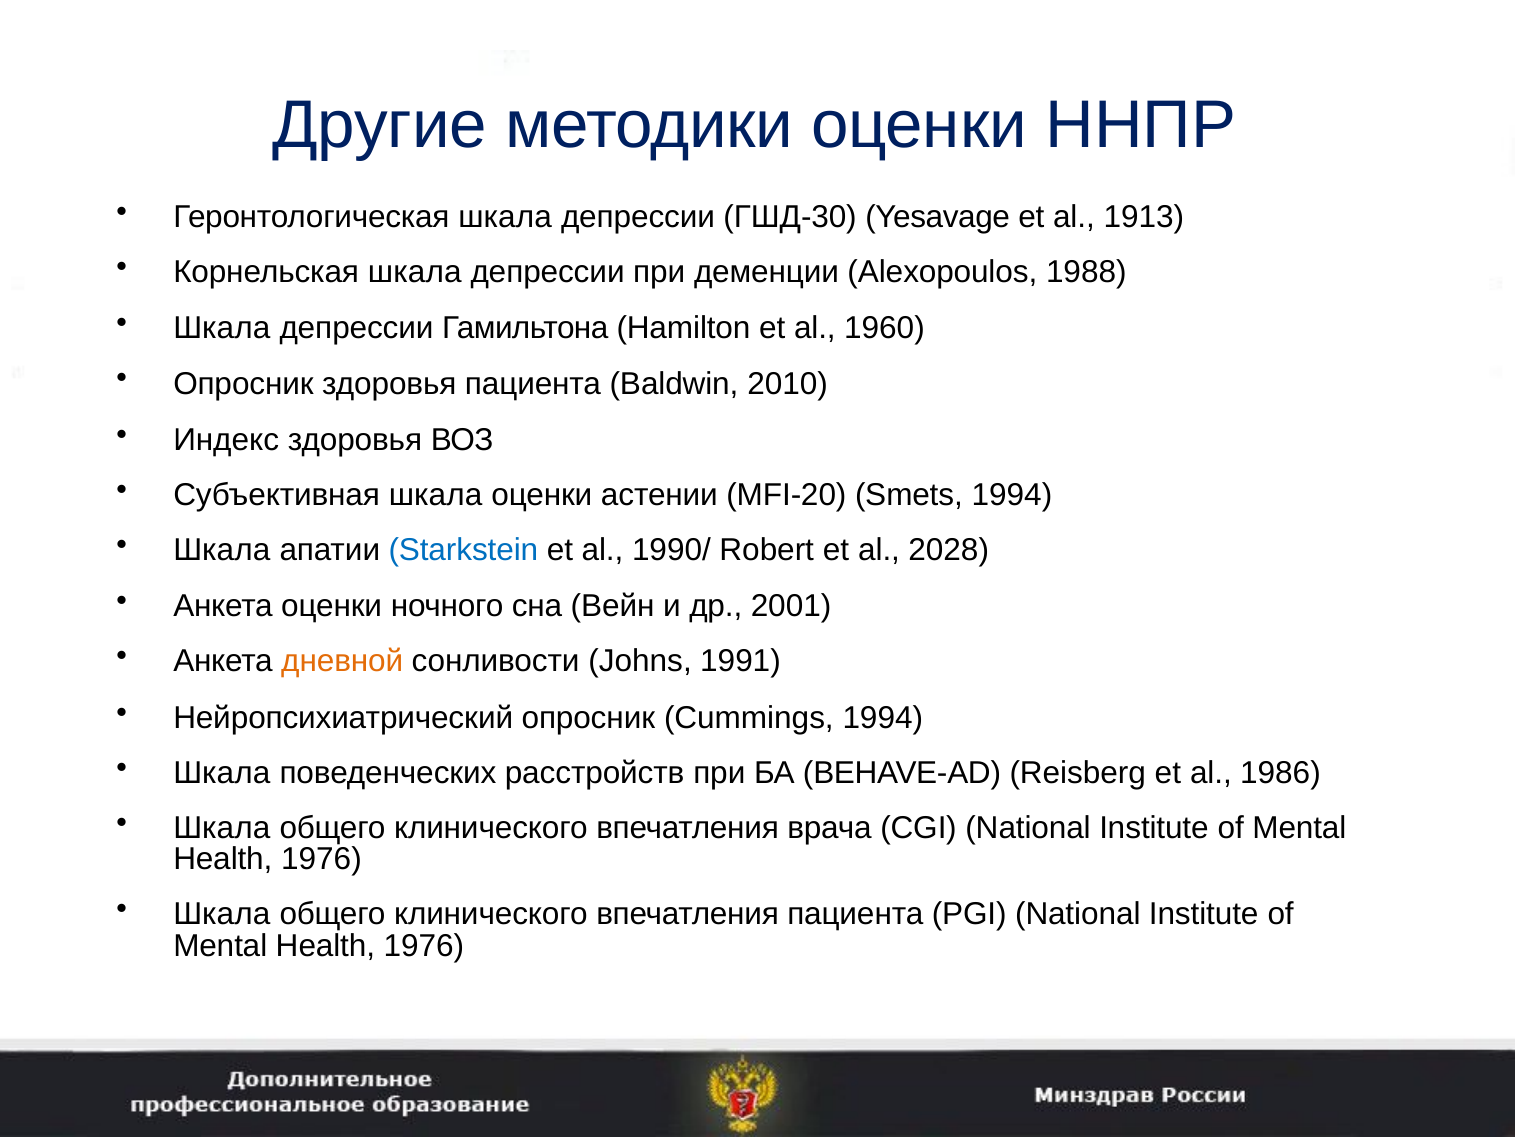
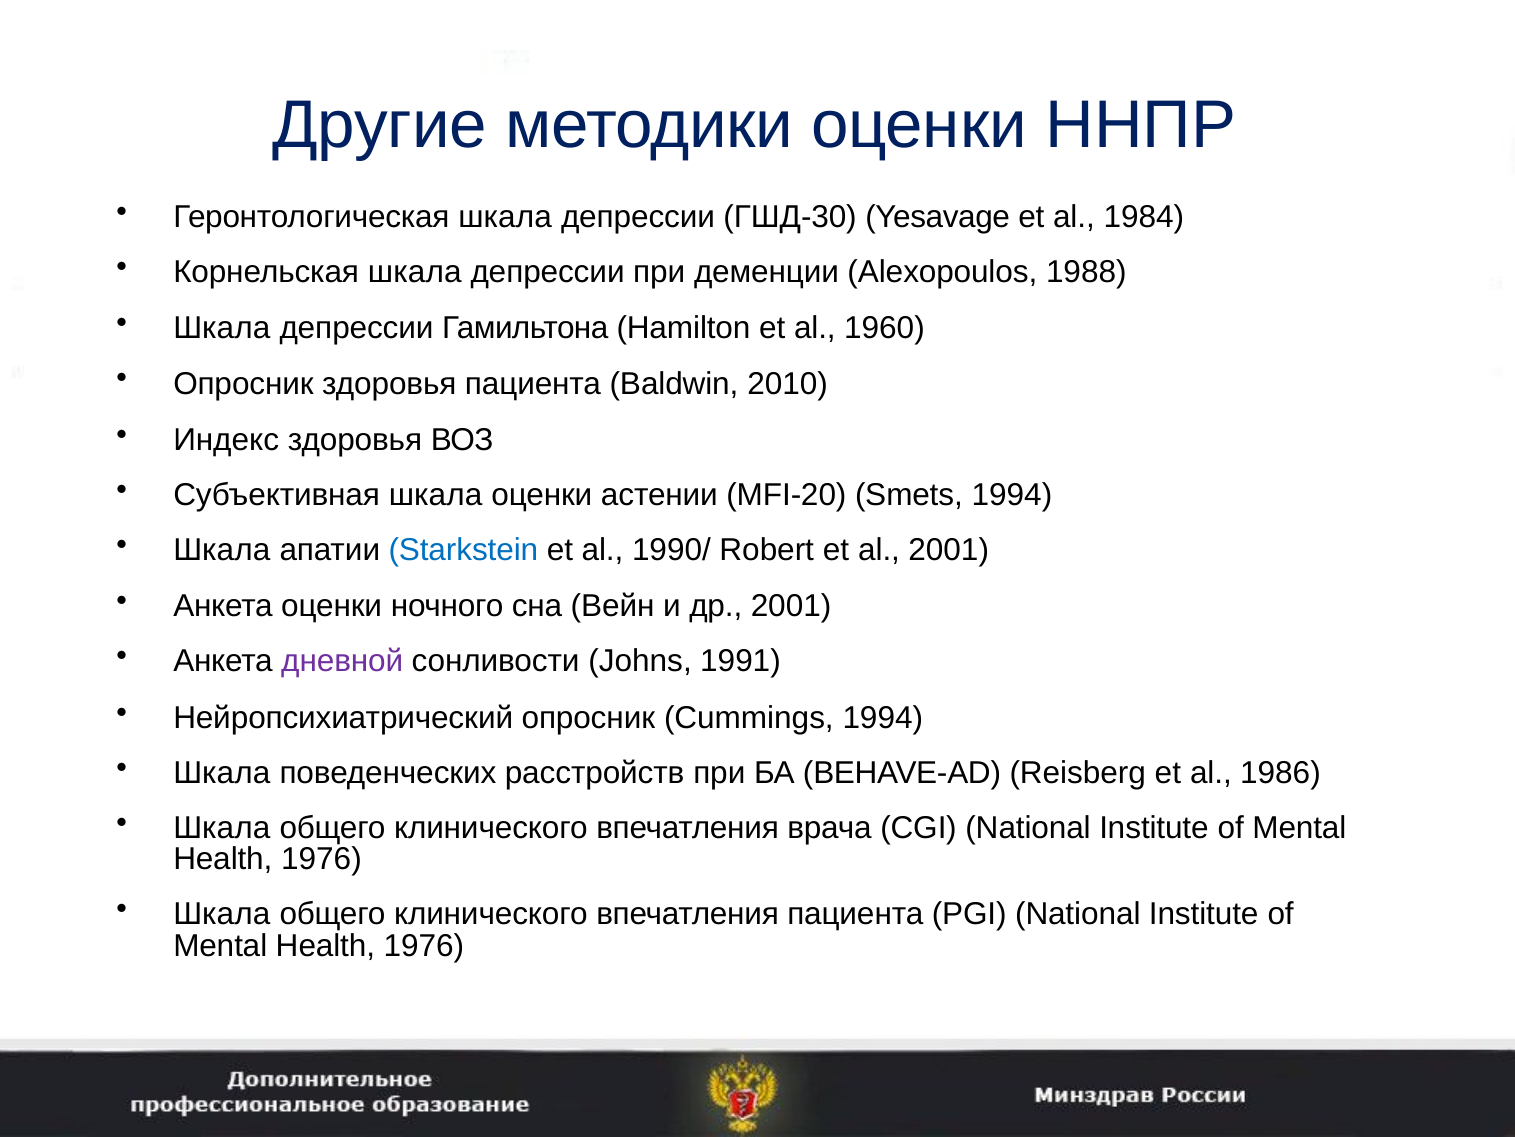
1913: 1913 -> 1984 (1144, 217)
al 2028: 2028 -> 2001 (949, 550)
дневной colour: orange -> purple (342, 661)
